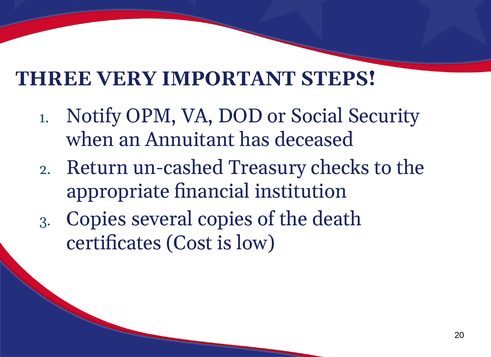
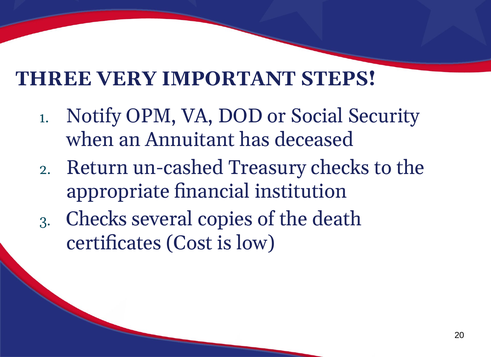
Copies: Copies -> Checks (97, 219)
